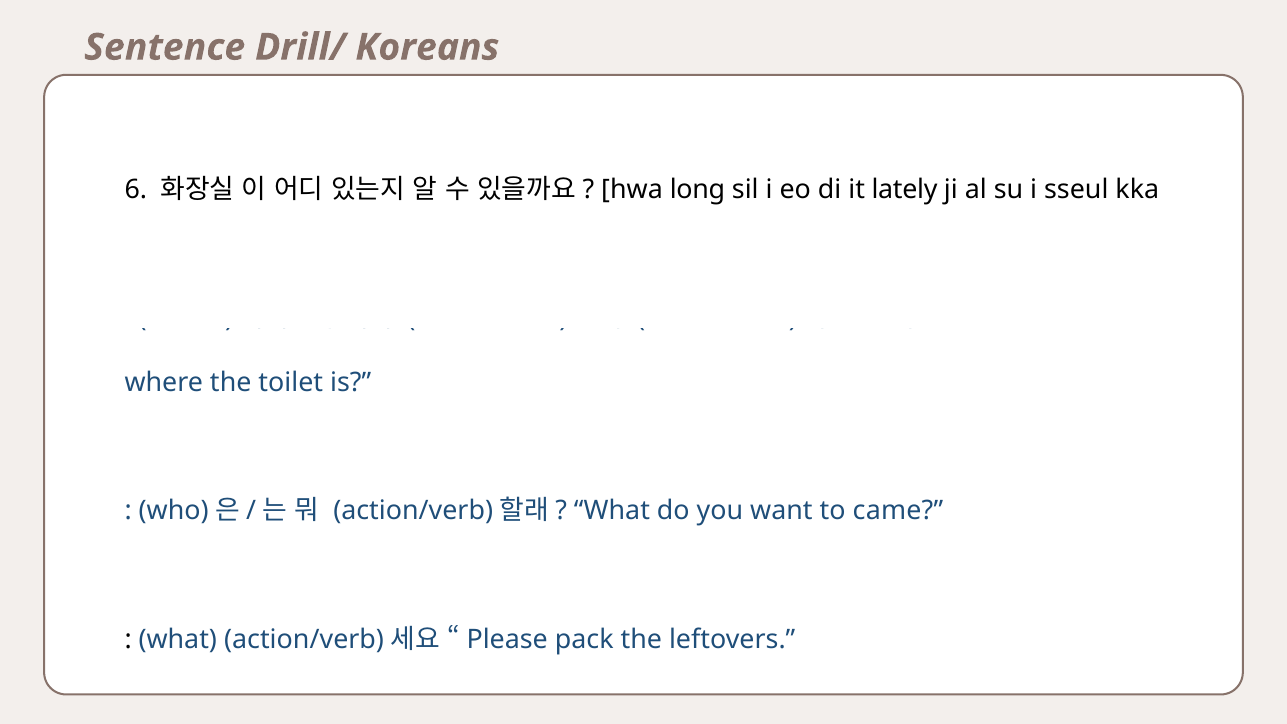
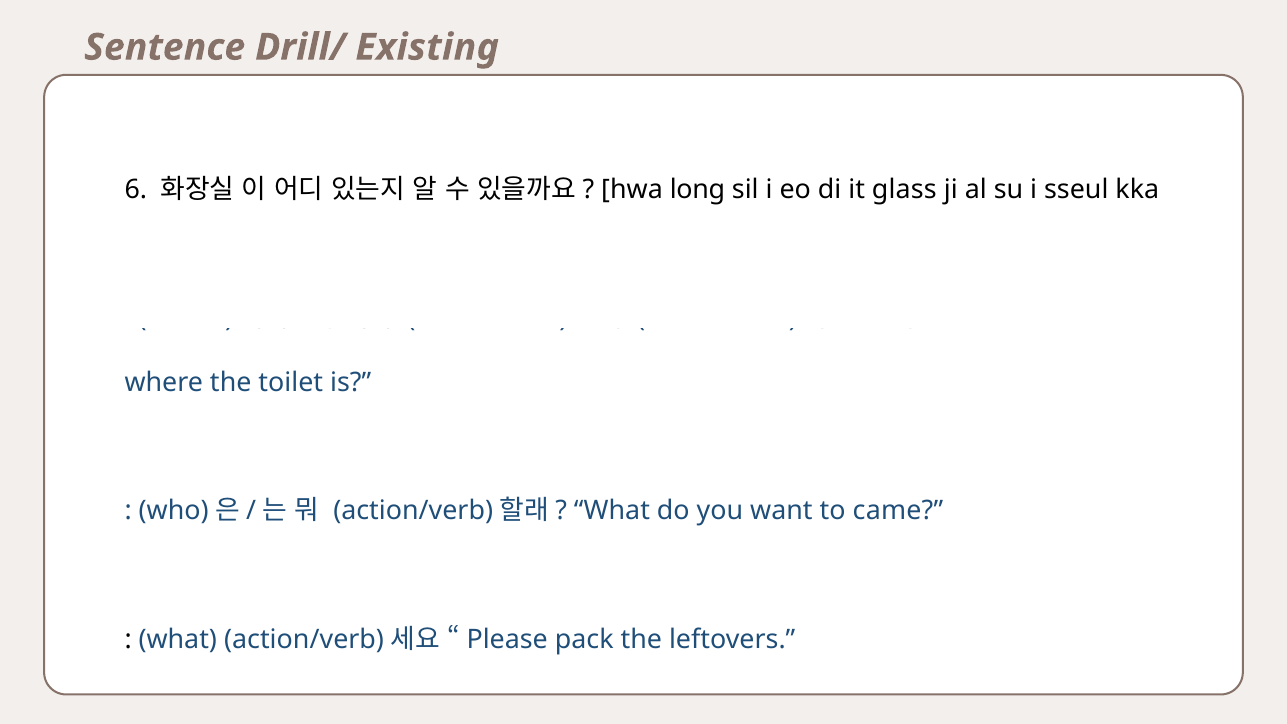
Koreans: Koreans -> Existing (427, 47)
lately: lately -> glass (904, 189)
